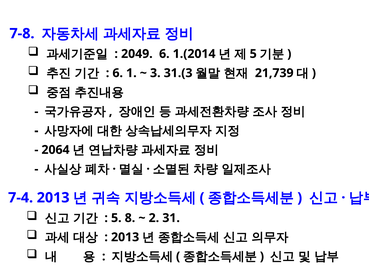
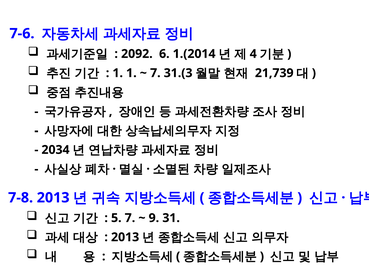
7-8: 7-8 -> 7-6 (22, 34)
2049: 2049 -> 2092 (137, 54)
5: 5 -> 4 (253, 54)
6: 6 -> 1 (118, 73)
3: 3 -> 7 (155, 73)
2064: 2064 -> 2034 (56, 150)
7-4: 7-4 -> 7-8 (21, 197)
5 8: 8 -> 7 (130, 218)
2: 2 -> 9 (154, 218)
